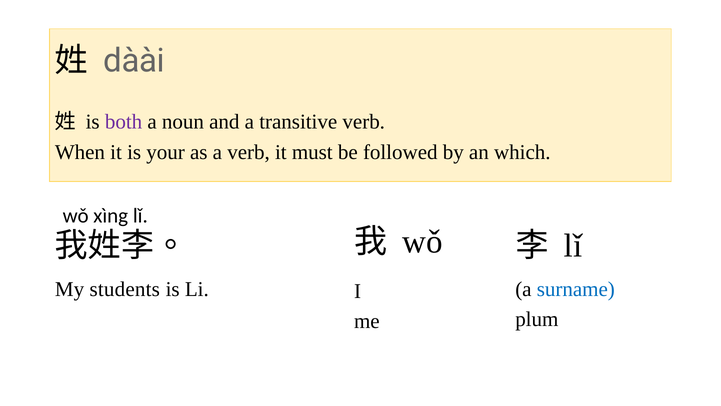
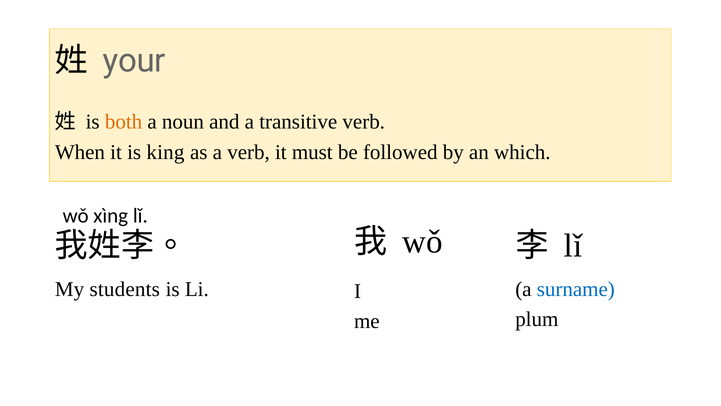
dàài: dàài -> your (134, 61)
both colour: purple -> orange (124, 122)
your: your -> king (165, 152)
